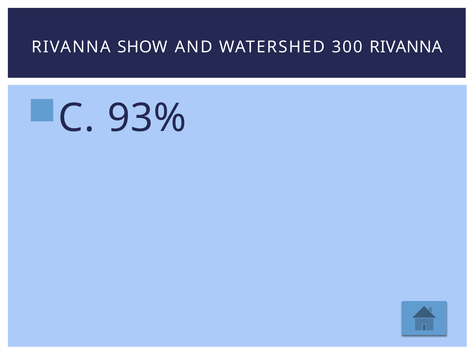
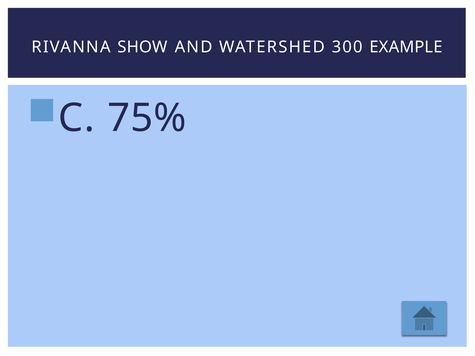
300 RIVANNA: RIVANNA -> EXAMPLE (406, 47)
93%: 93% -> 75% (147, 118)
